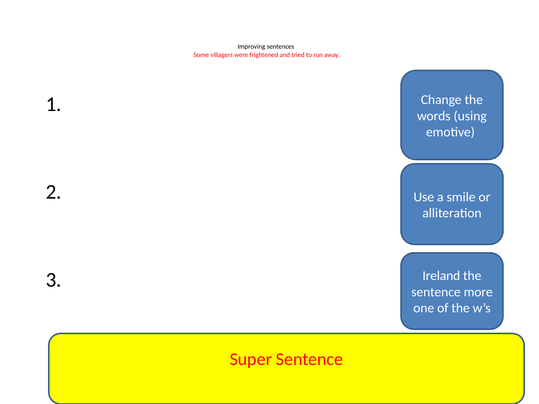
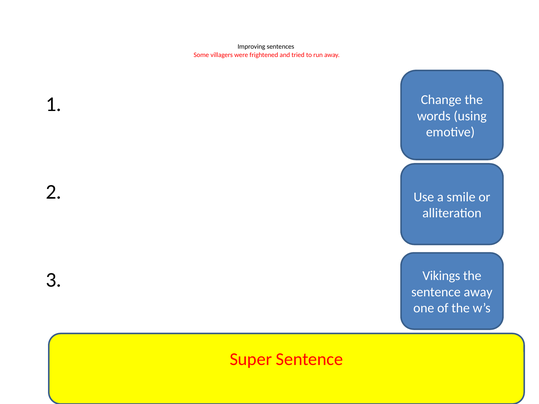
Ireland: Ireland -> Vikings (441, 276)
sentence more: more -> away (478, 292)
